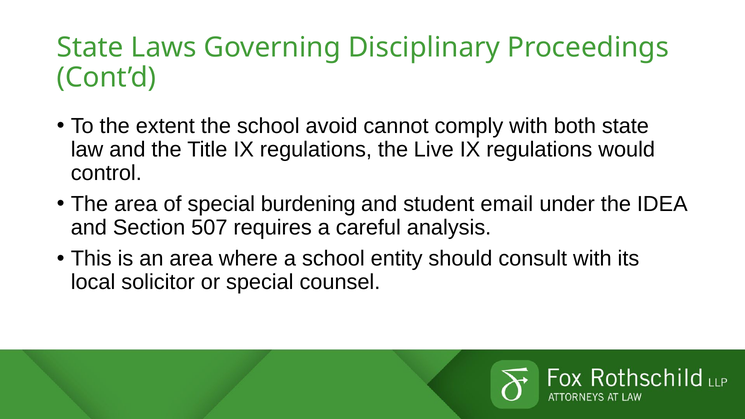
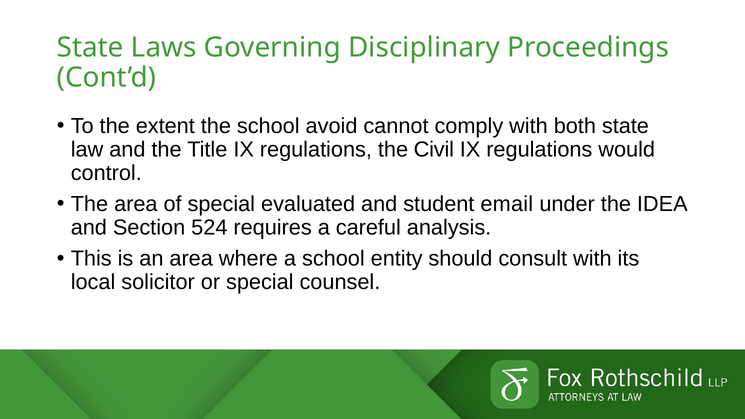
Live: Live -> Civil (434, 149)
burdening: burdening -> evaluated (308, 204)
507: 507 -> 524 (209, 228)
